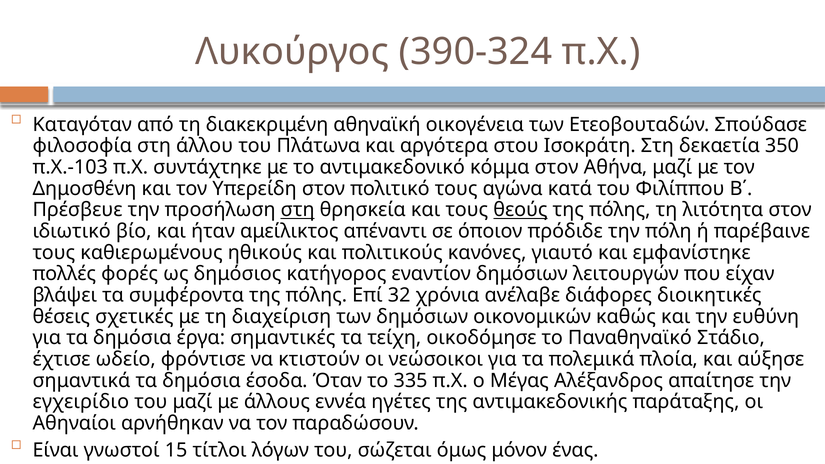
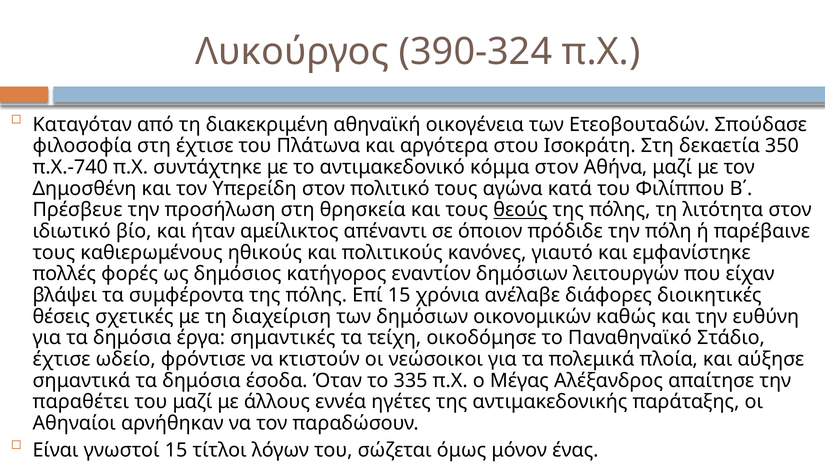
στη άλλου: άλλου -> έχτισε (205, 146)
π.Χ.-103: π.Χ.-103 -> π.Χ.-740 (70, 167)
στη underline: present -> none (298, 210)
Επί 32: 32 -> 15 (399, 295)
εγχειρίδιο: εγχειρίδιο -> παραθέτει (81, 402)
